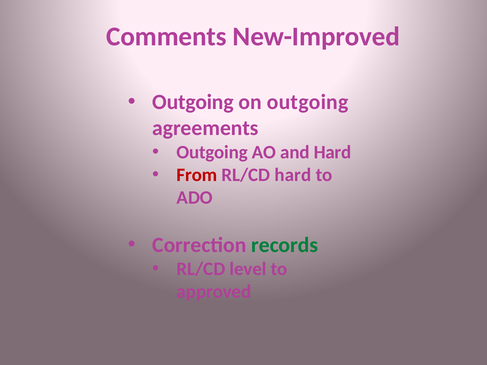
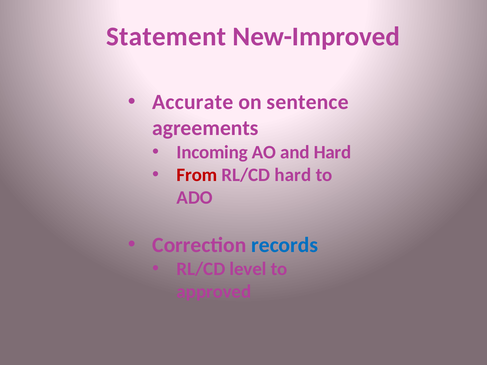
Comments: Comments -> Statement (166, 37)
Outgoing: Outgoing -> Accurate (193, 102)
on outgoing: outgoing -> sentence (308, 102)
Outgoing: Outgoing -> Incoming (212, 152)
records colour: green -> blue (285, 245)
